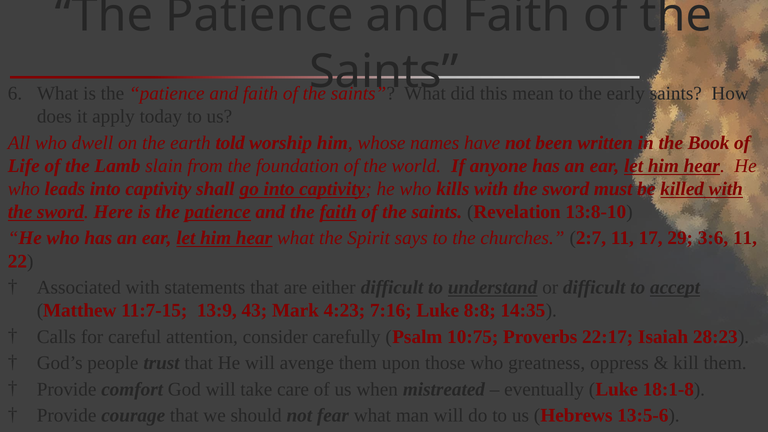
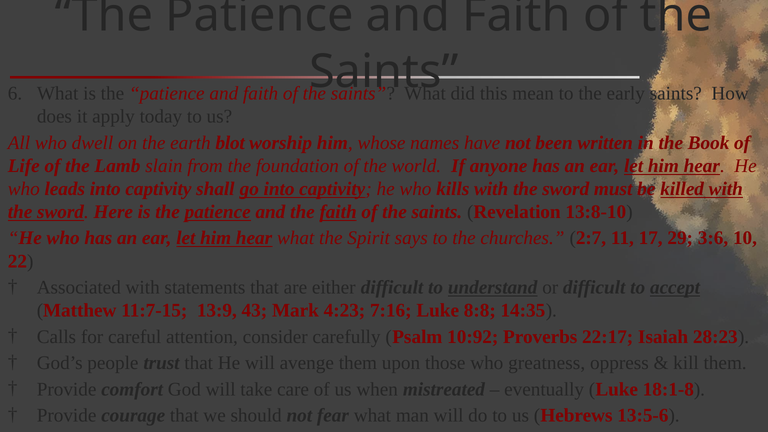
told: told -> blot (230, 143)
3:6 11: 11 -> 10 (745, 238)
10:75: 10:75 -> 10:92 (473, 337)
